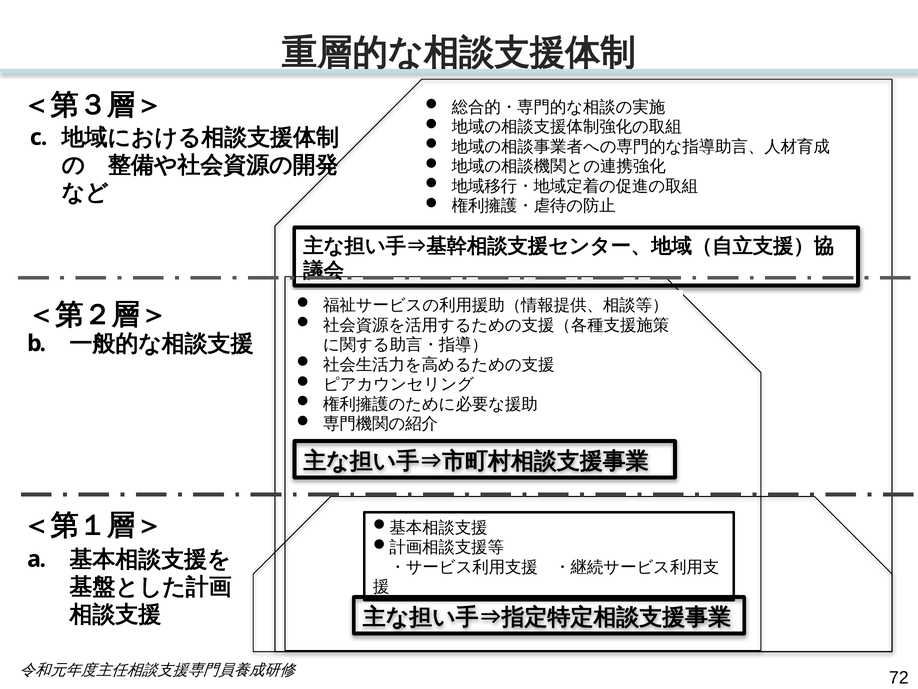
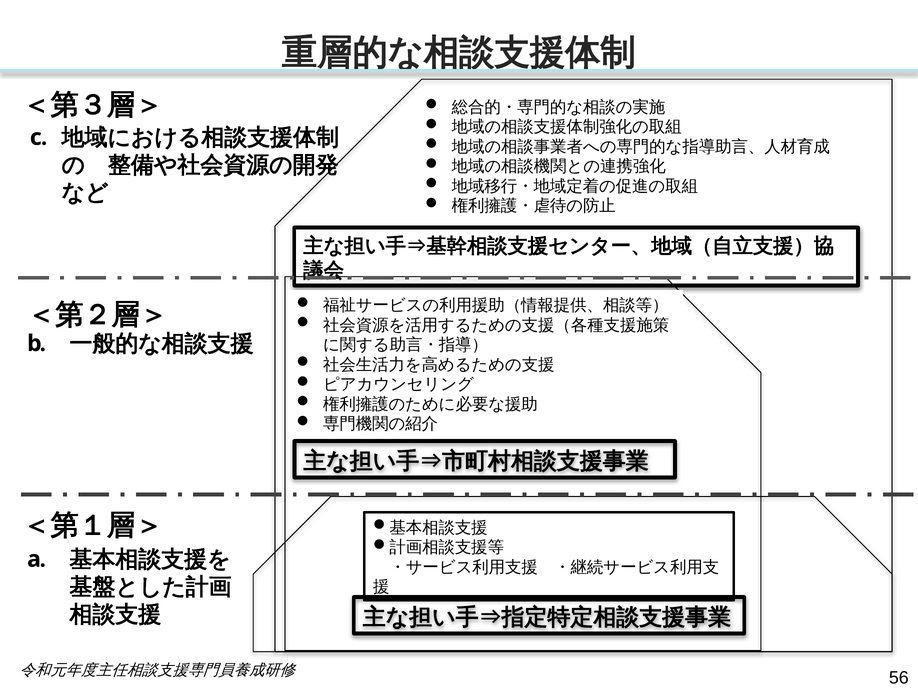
72: 72 -> 56 (899, 677)
